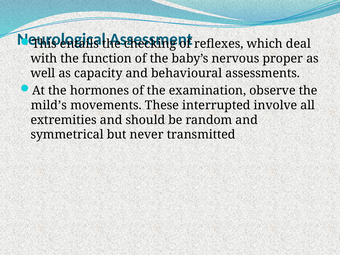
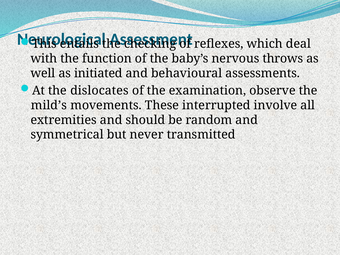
proper: proper -> throws (283, 59)
capacity: capacity -> initiated (98, 73)
hormones: hormones -> dislocates (99, 91)
